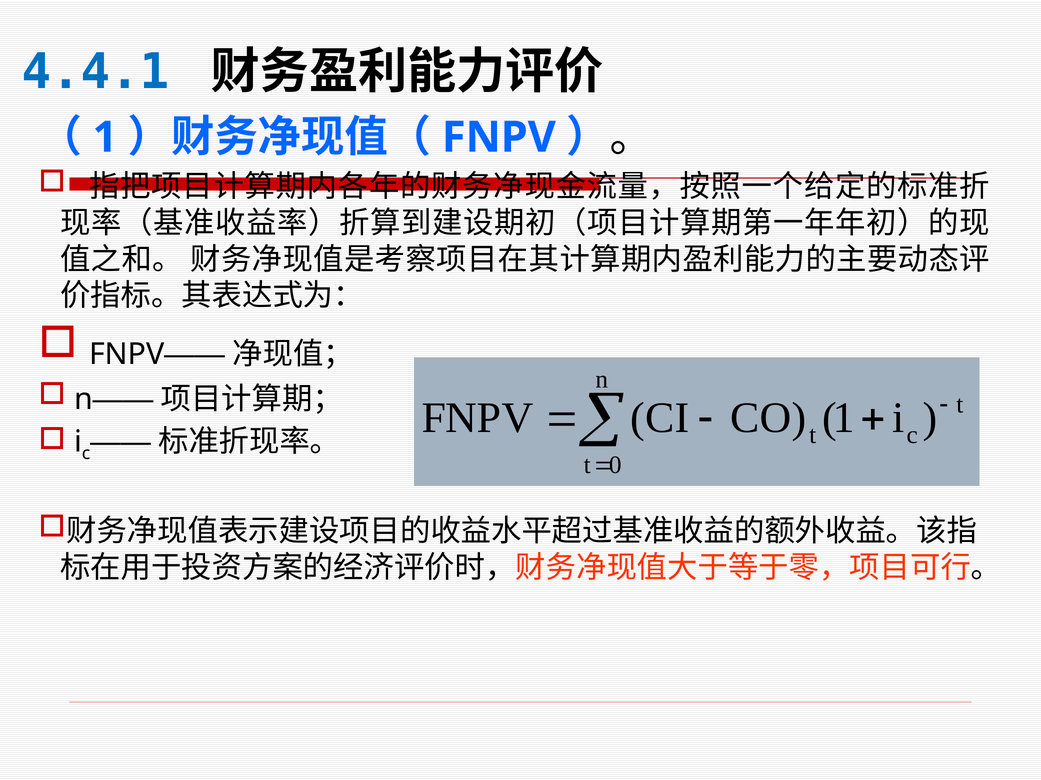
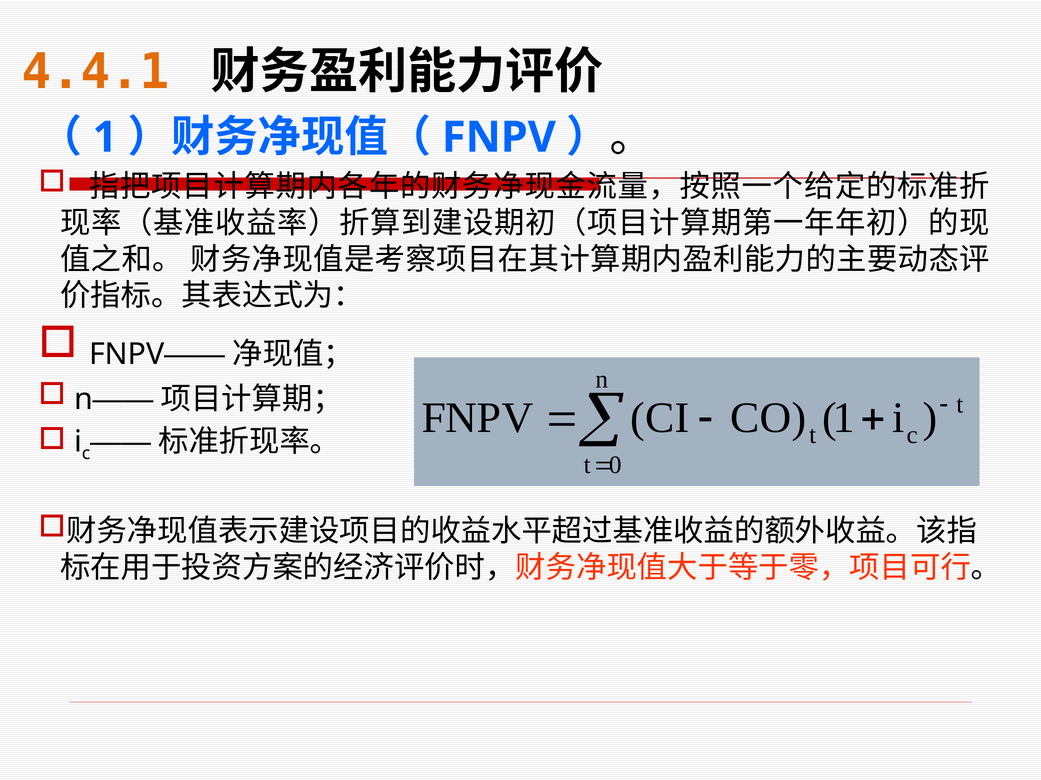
4.4.1 colour: blue -> orange (96, 72)
